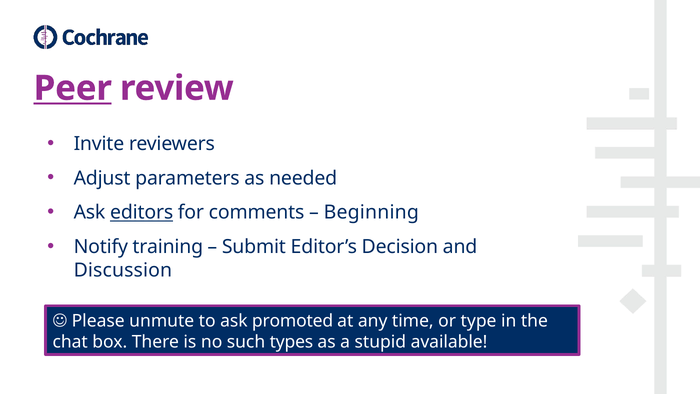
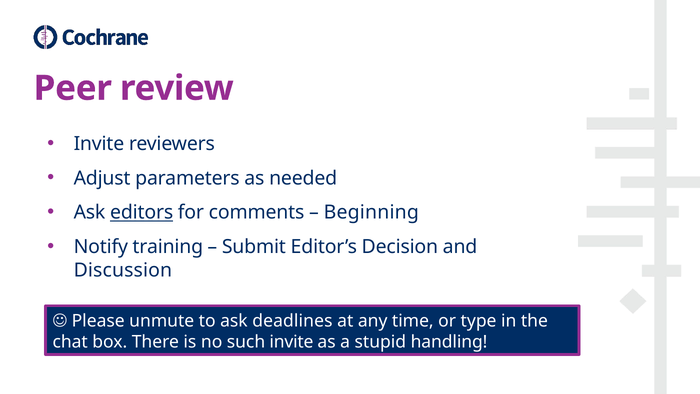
Peer underline: present -> none (73, 88)
promoted: promoted -> deadlines (292, 321)
such types: types -> invite (291, 342)
available: available -> handling (449, 342)
